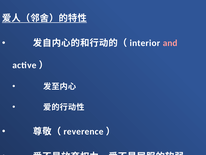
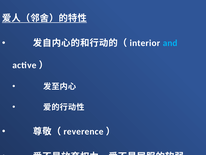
and colour: pink -> light blue (170, 43)
